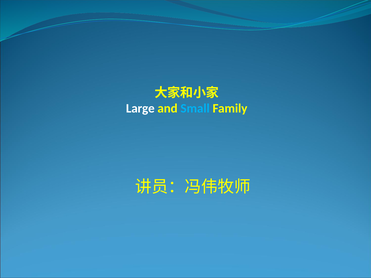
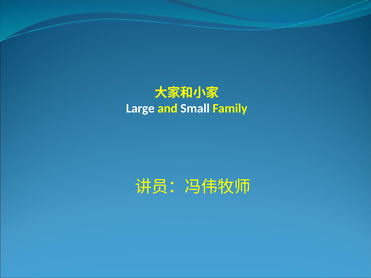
Small colour: light blue -> white (195, 108)
